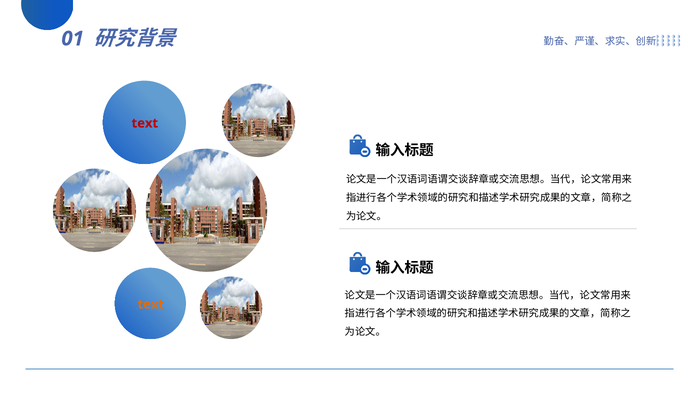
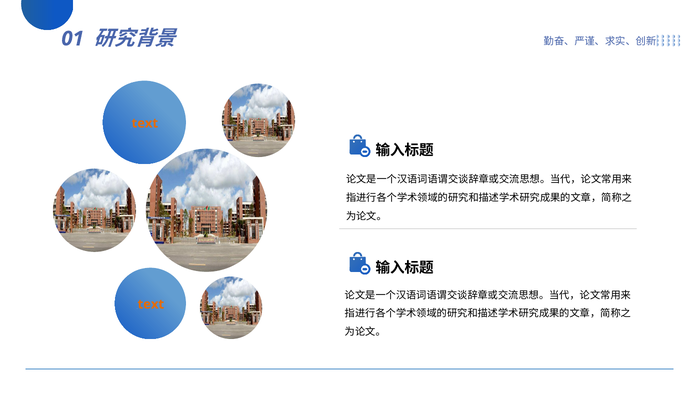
text colour: red -> orange (145, 123)
